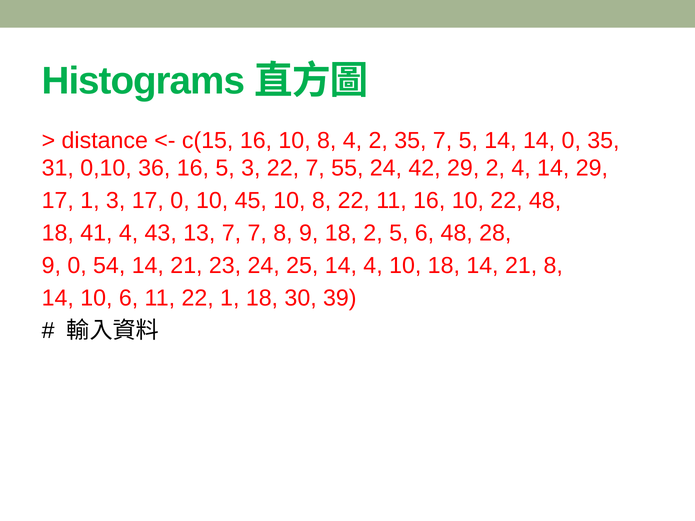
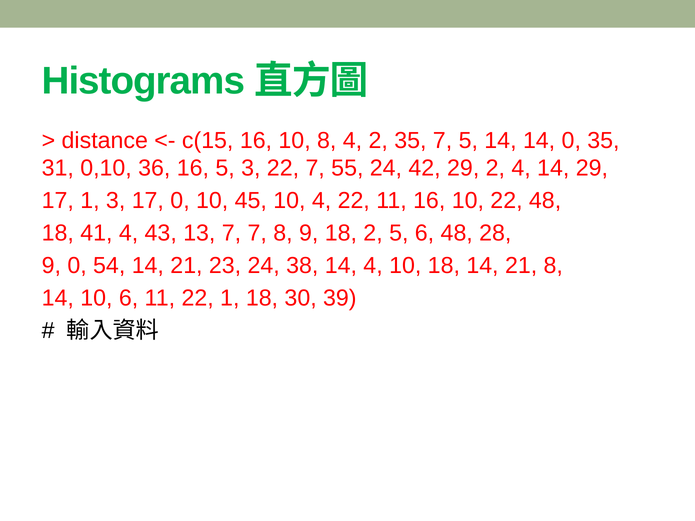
45 10 8: 8 -> 4 (322, 201)
25: 25 -> 38 (302, 266)
